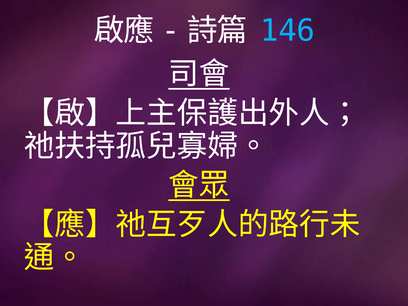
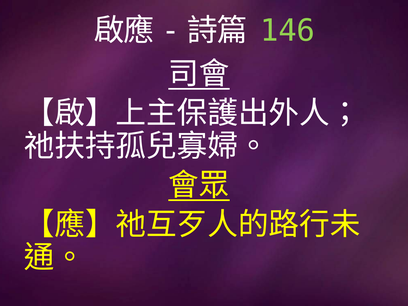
146 colour: light blue -> light green (288, 31)
